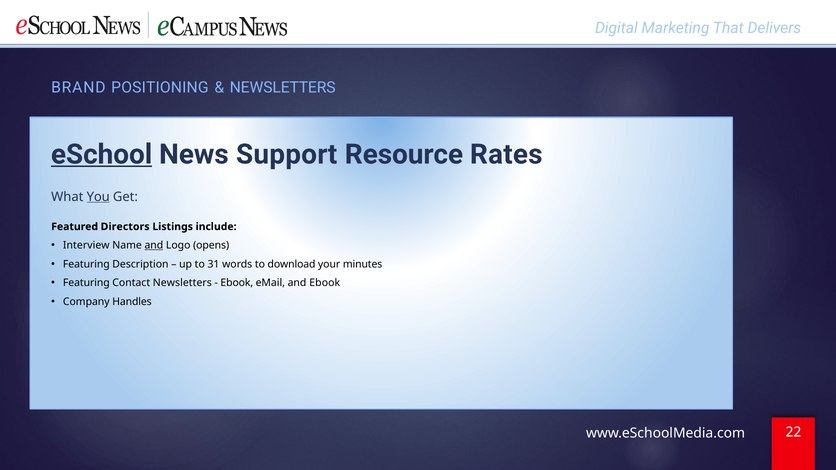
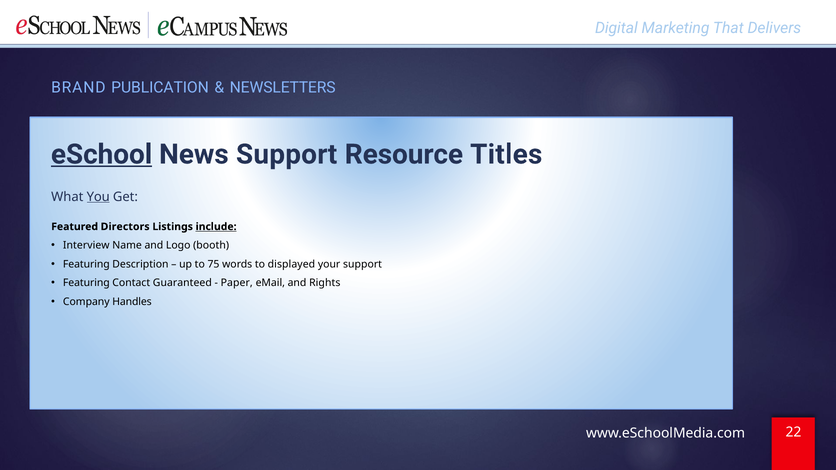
POSITIONING: POSITIONING -> PUBLICATION (160, 88)
Rates: Rates -> Titles (506, 154)
include underline: none -> present (216, 227)
and underline: present -> none (154, 246)
opens: opens -> booth (211, 246)
31: 31 -> 75 (213, 264)
download: download -> displayed (291, 264)
your minutes: minutes -> support (363, 264)
Contact Newsletters: Newsletters -> Guaranteed (182, 283)
Ebook: Ebook -> Paper (237, 283)
and Ebook: Ebook -> Rights (325, 283)
